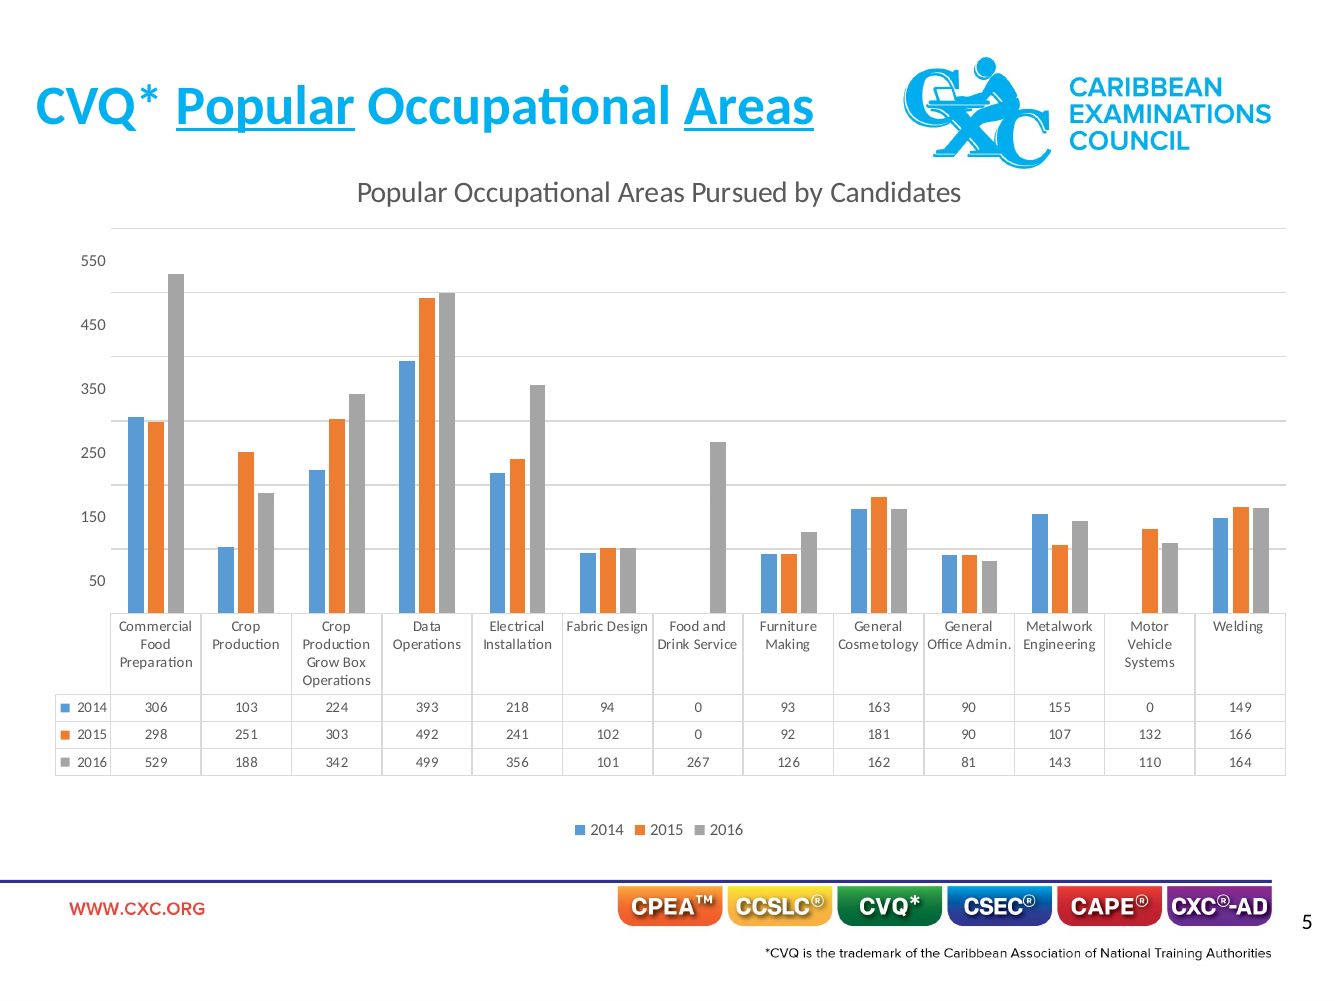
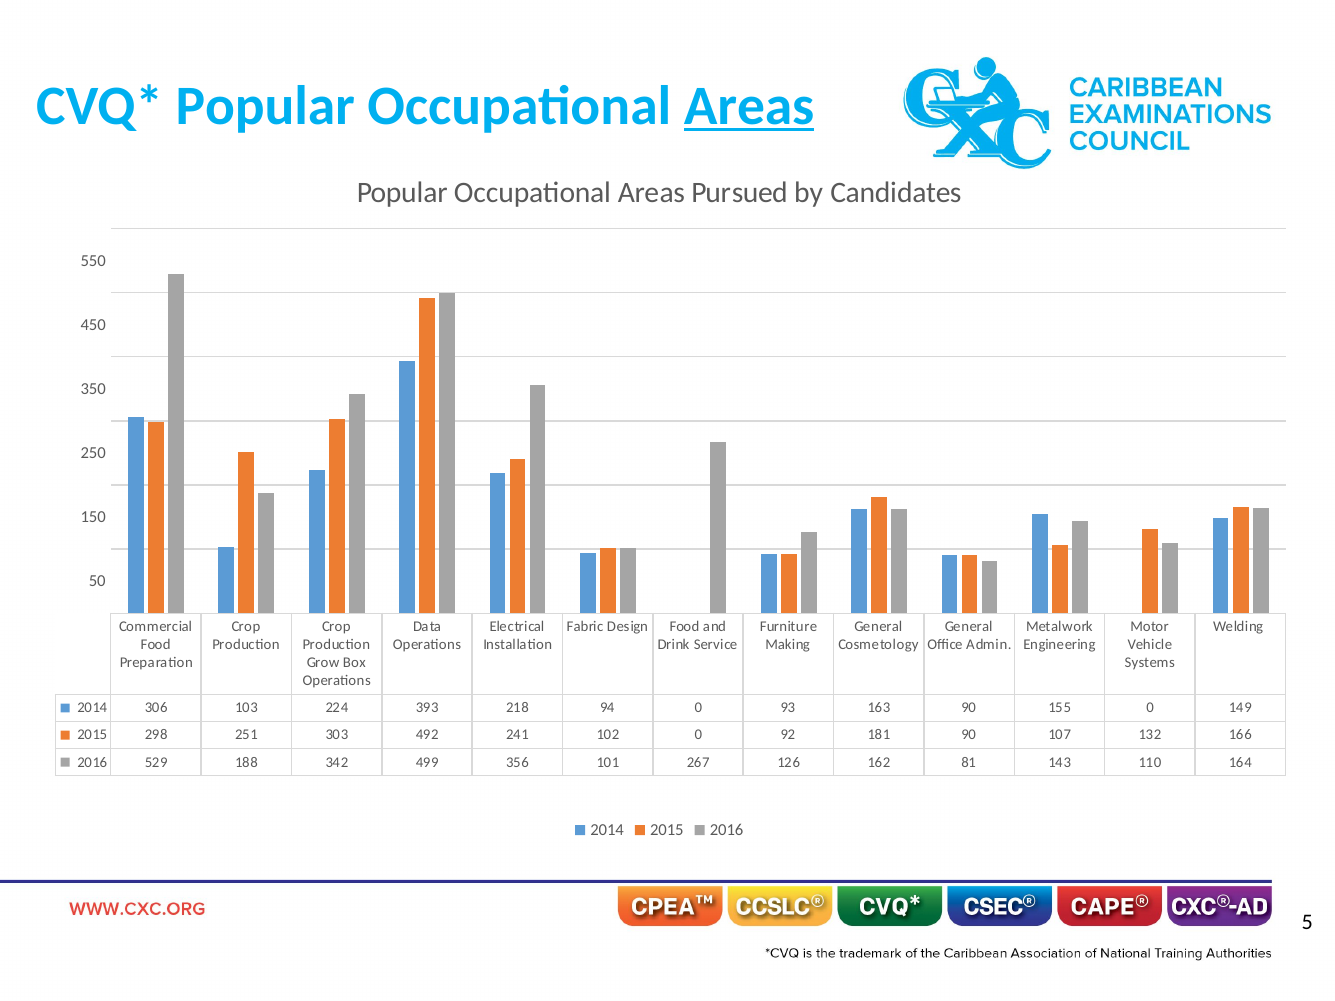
Popular underline: present -> none (265, 106)
